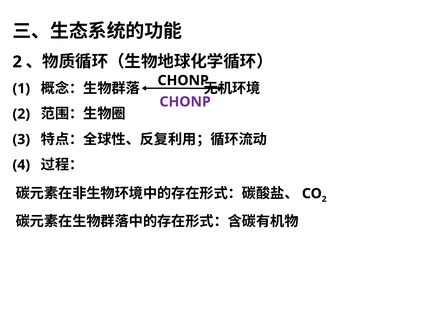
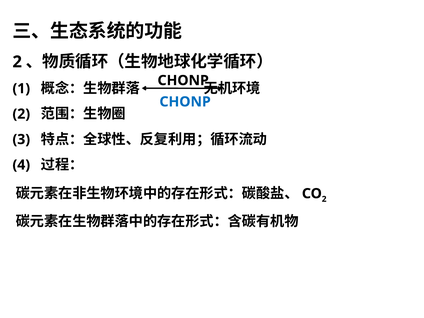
CHONP colour: purple -> blue (185, 102)
